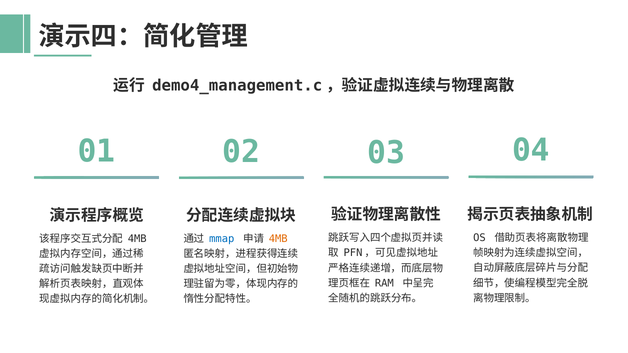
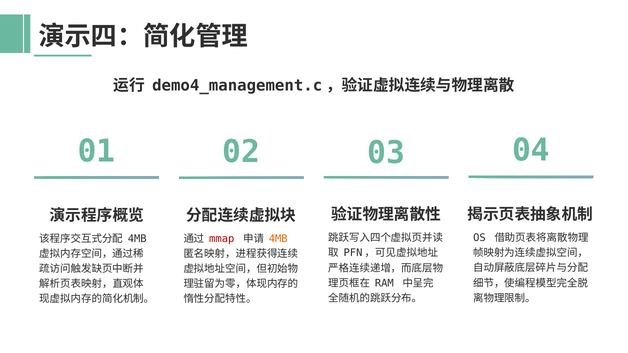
mmap colour: blue -> red (222, 239)
